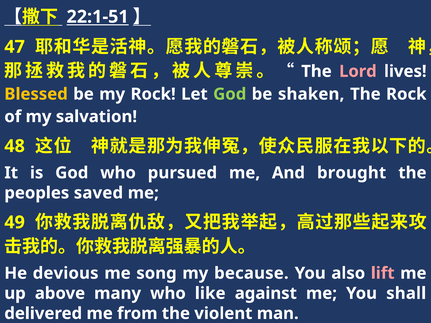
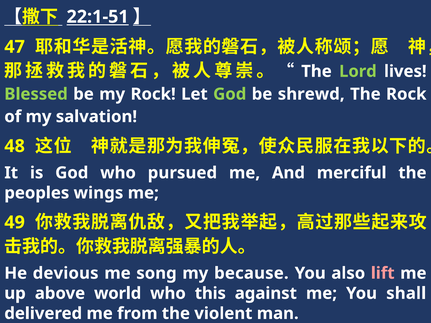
Lord colour: pink -> light green (358, 71)
Blessed colour: yellow -> light green (36, 94)
shaken: shaken -> shrewd (311, 94)
brought: brought -> merciful (352, 173)
saved: saved -> wings (98, 193)
many: many -> world (118, 294)
like: like -> this (210, 294)
